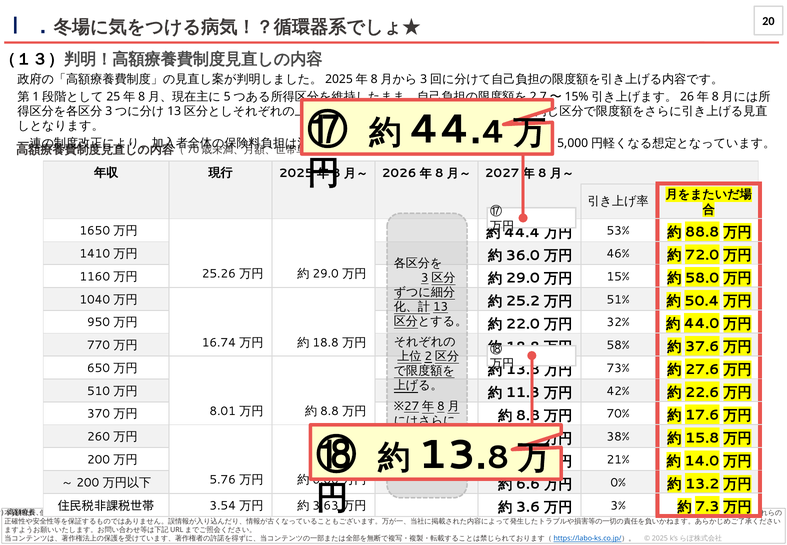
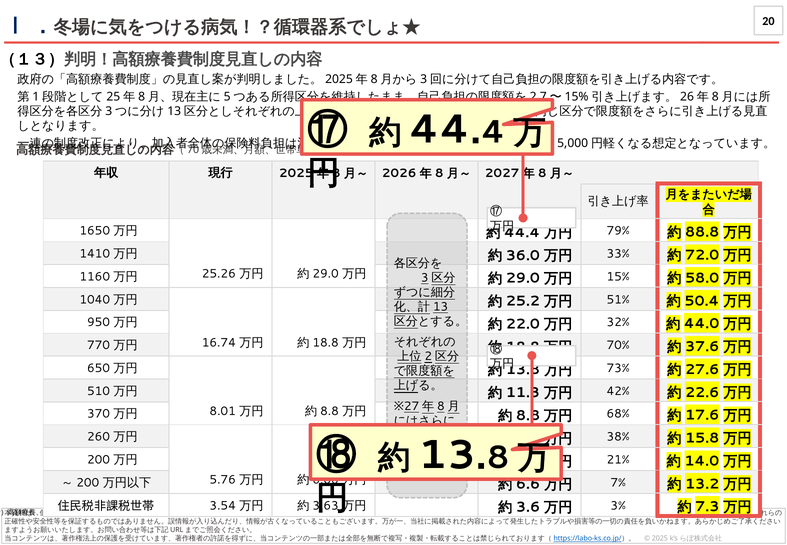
53%: 53% -> 79% (618, 231)
46%: 46% -> 33% (618, 254)
58%: 58% -> 70% (618, 345)
70%: 70% -> 68% (618, 414)
0%: 0% -> 7% (618, 483)
